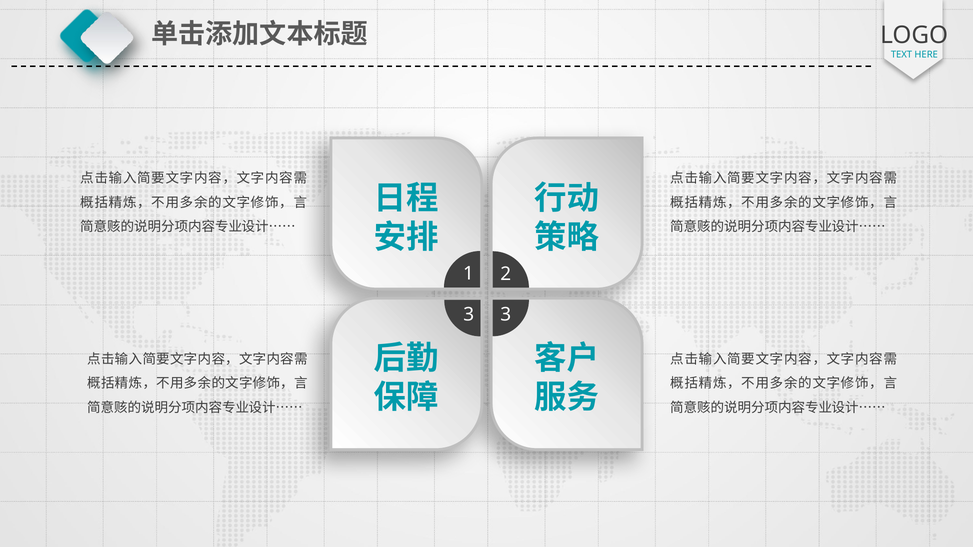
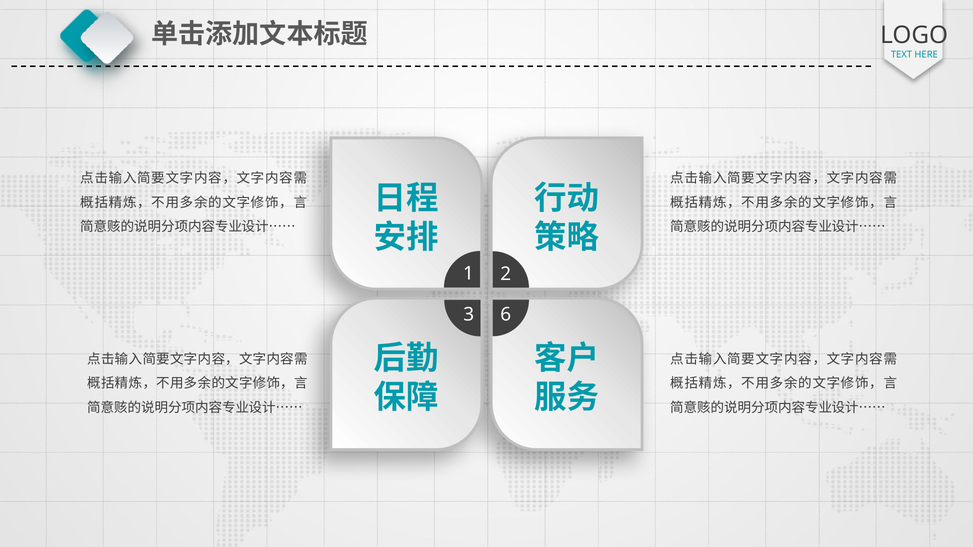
3 3: 3 -> 6 (506, 314)
